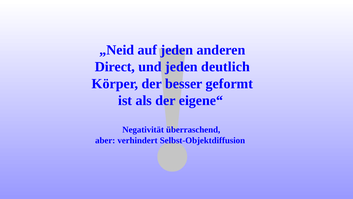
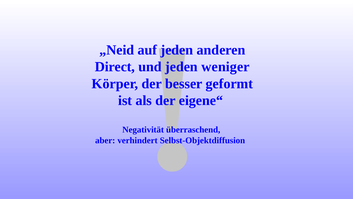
deutlich: deutlich -> weniger (226, 67)
